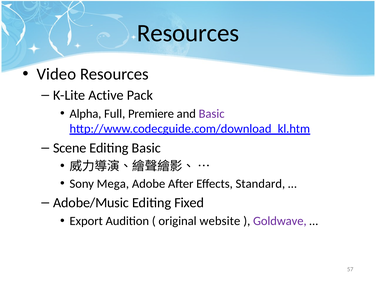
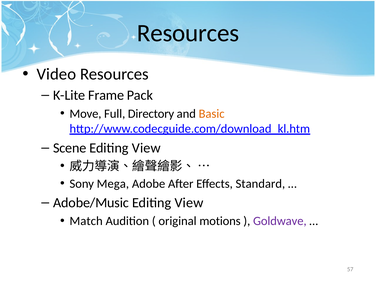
Active: Active -> Frame (106, 95)
Alpha: Alpha -> Move (85, 114)
Premiere: Premiere -> Directory (151, 114)
Basic colour: purple -> orange (212, 114)
Basic: Basic -> View (146, 148)
Fixed: Fixed -> View (189, 203)
Export: Export -> Match (86, 221)
website: website -> motions (220, 221)
